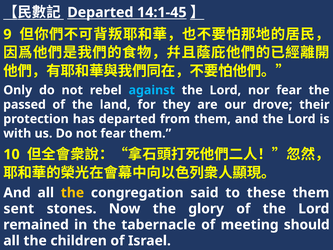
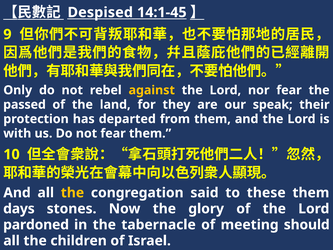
Departed: Departed -> Despised (100, 12)
against colour: light blue -> yellow (152, 90)
drove: drove -> speak (273, 104)
sent: sent -> days (19, 209)
remained: remained -> pardoned (36, 225)
